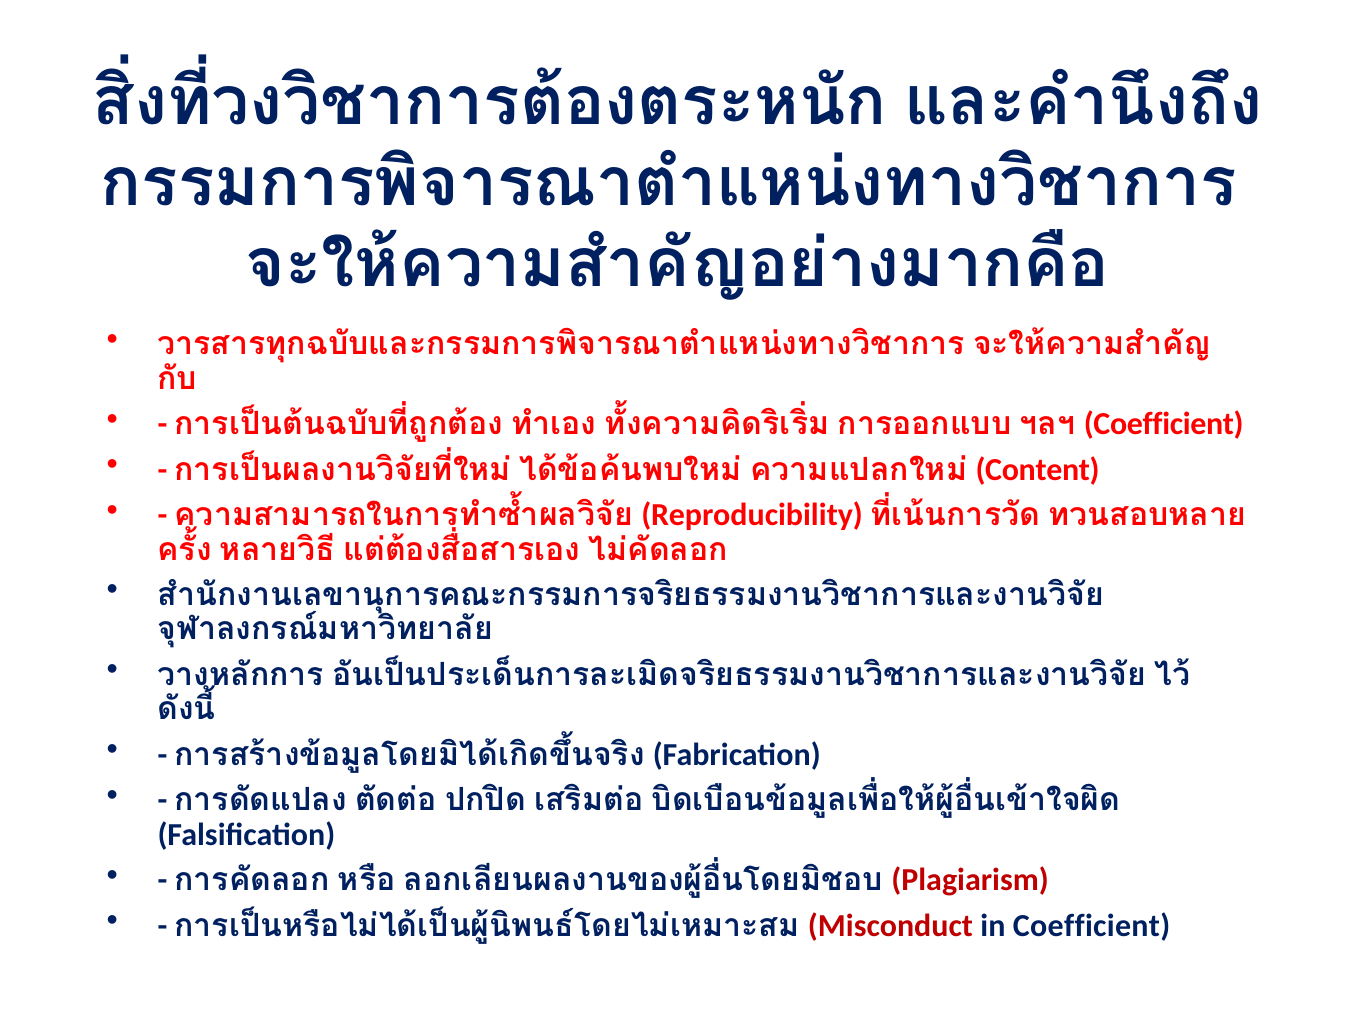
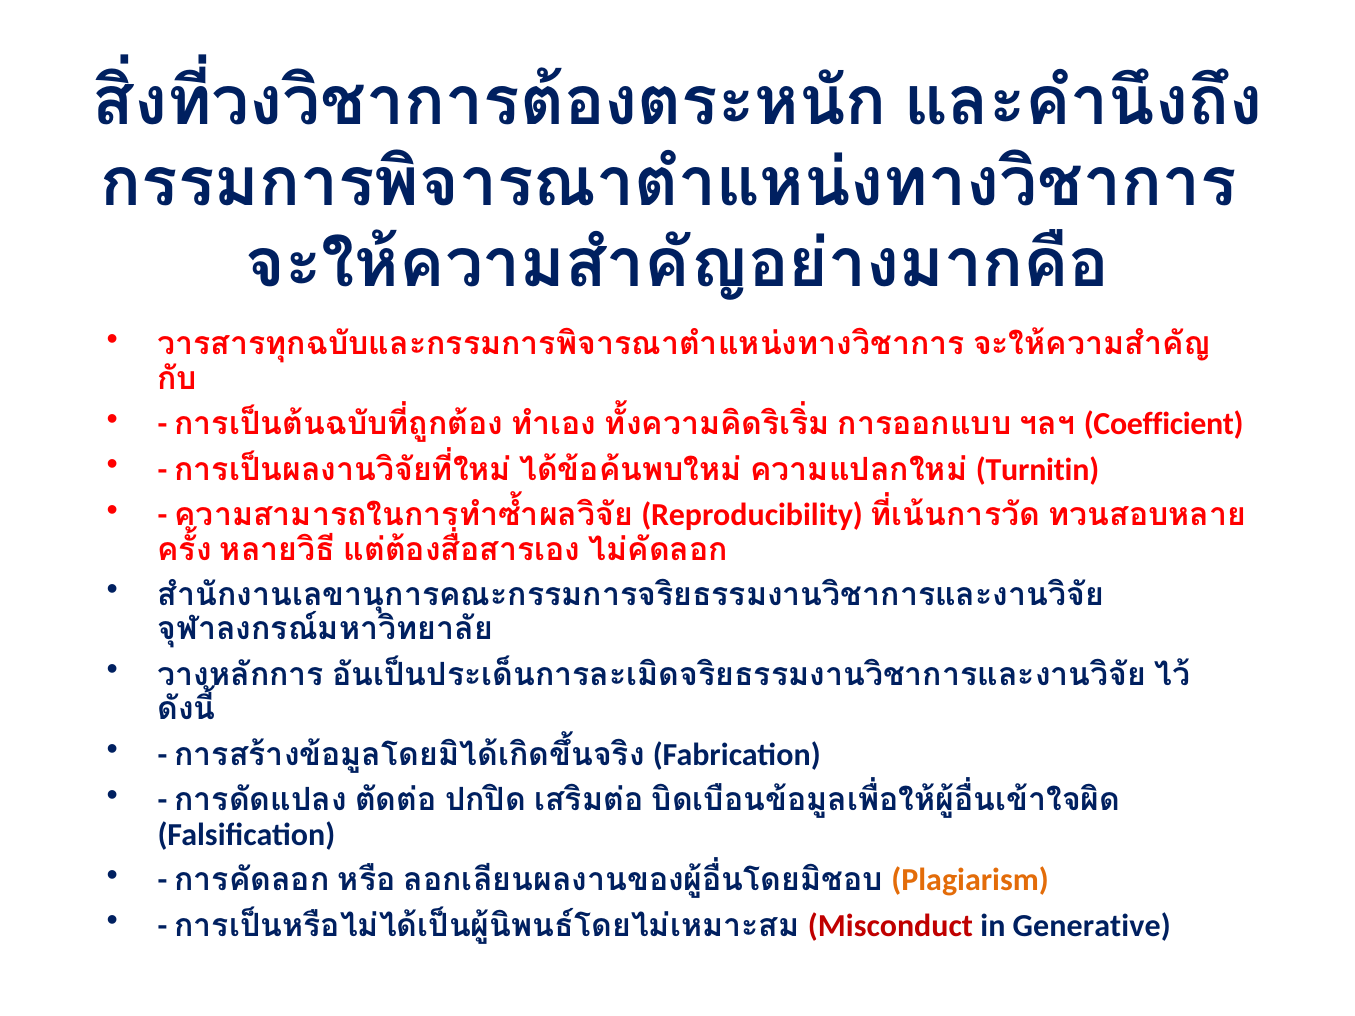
Content: Content -> Turnitin (1038, 470)
Plagiarism colour: red -> orange (970, 880)
in Coefficient: Coefficient -> Generative (1092, 926)
